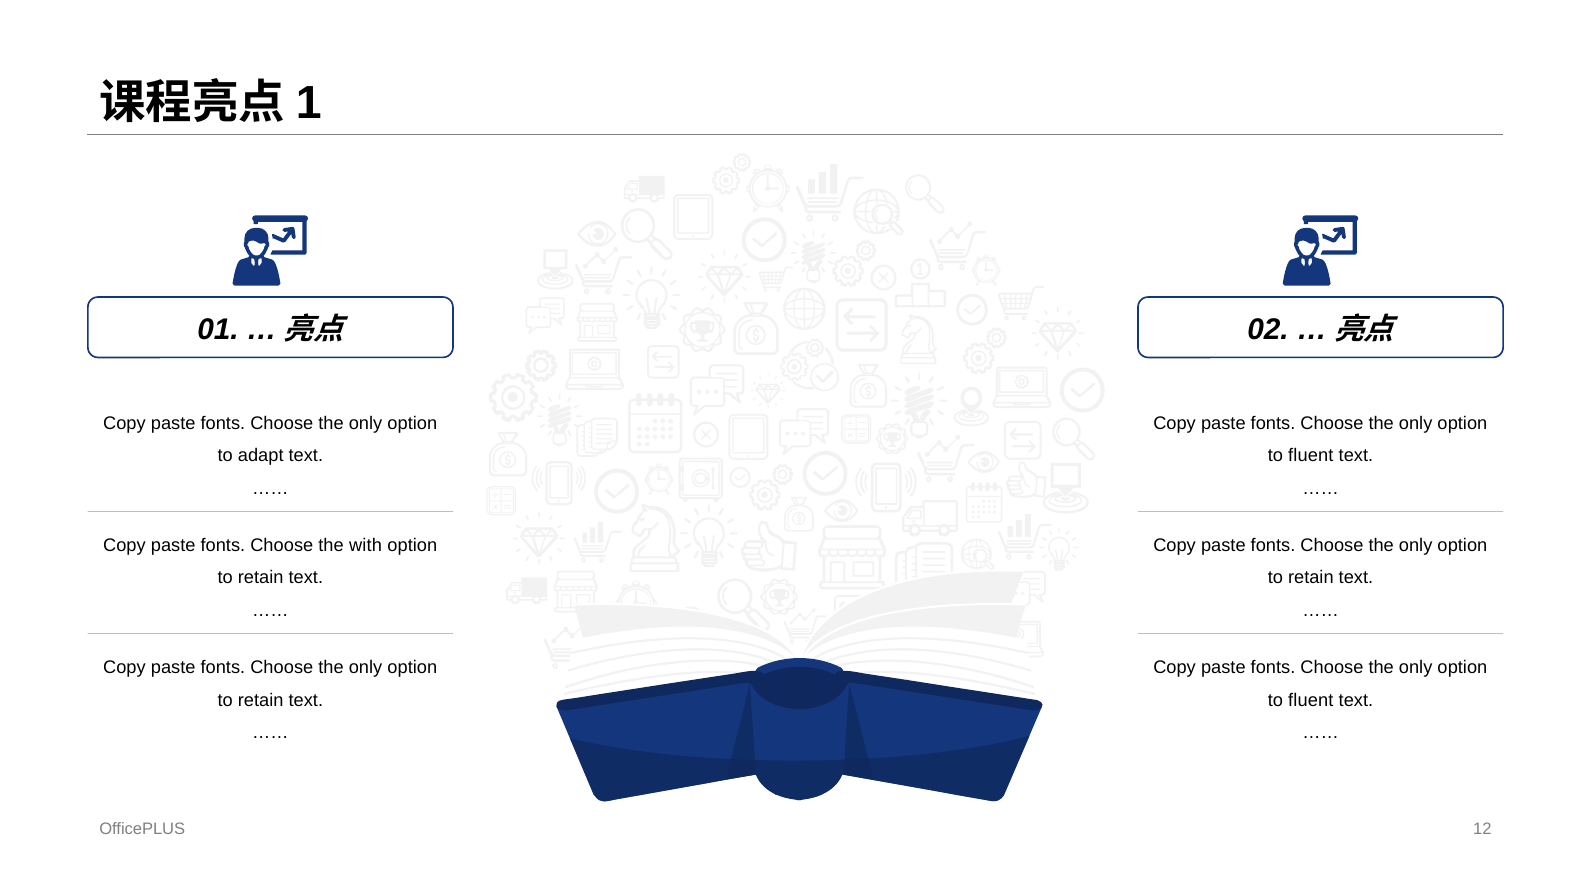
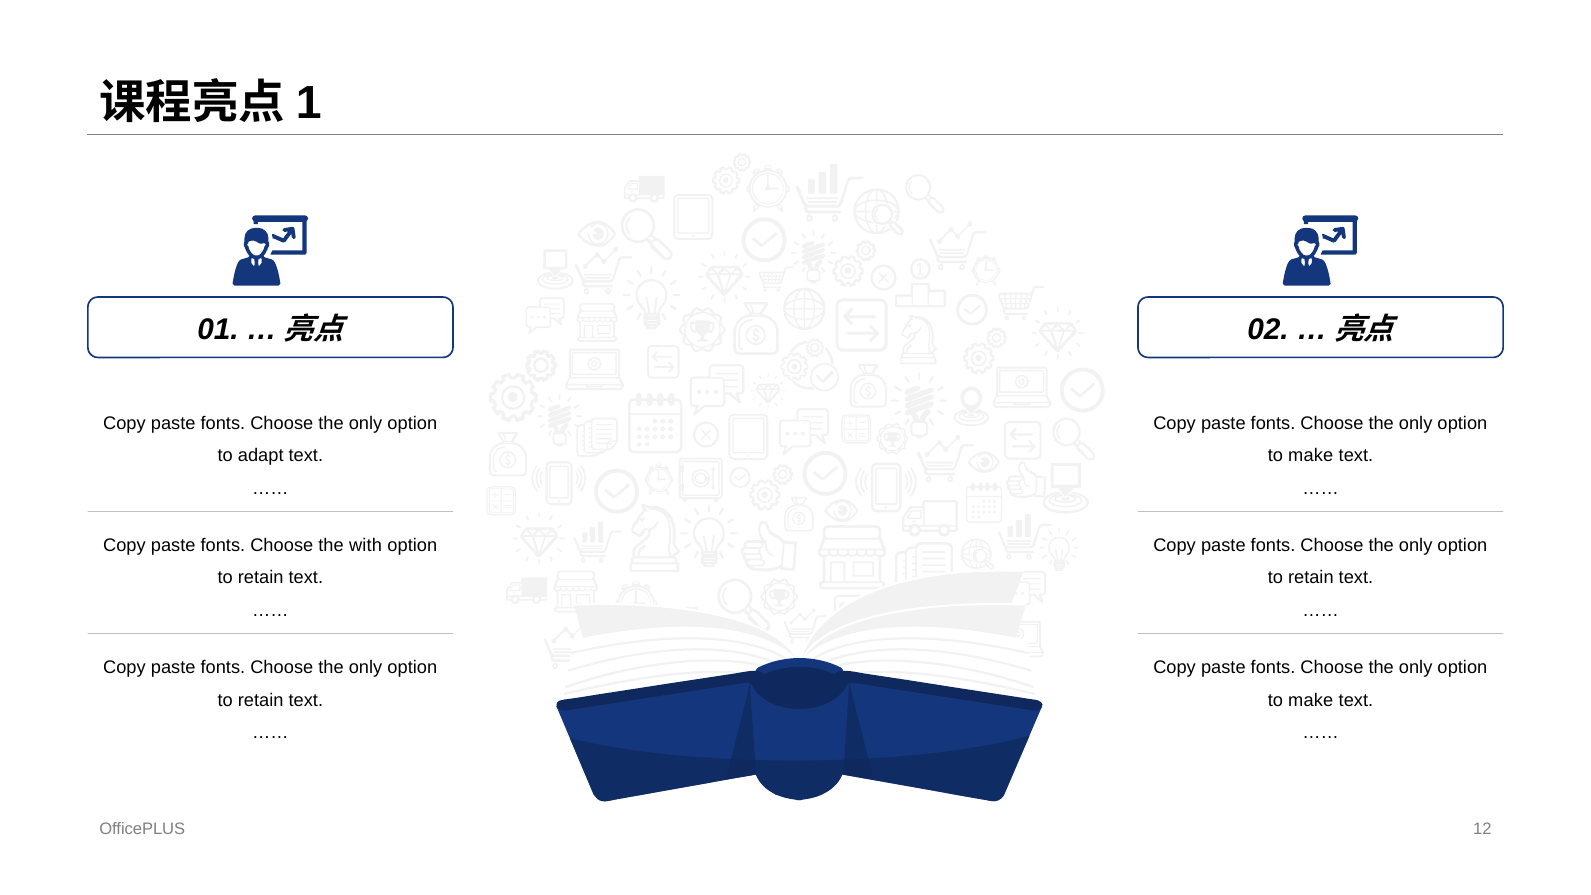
fluent: fluent -> make (1311, 456)
fluent: fluent -> make (1311, 700)
